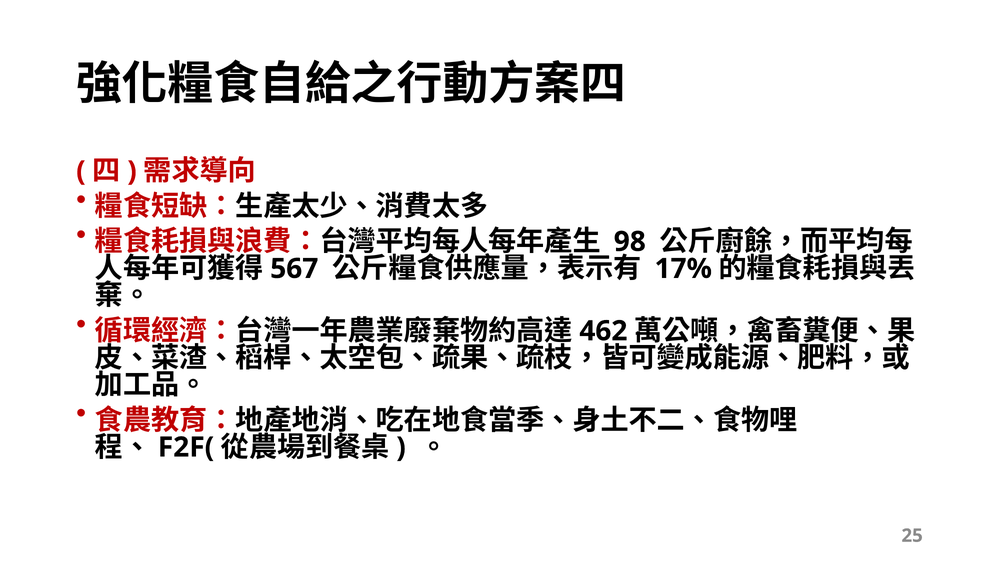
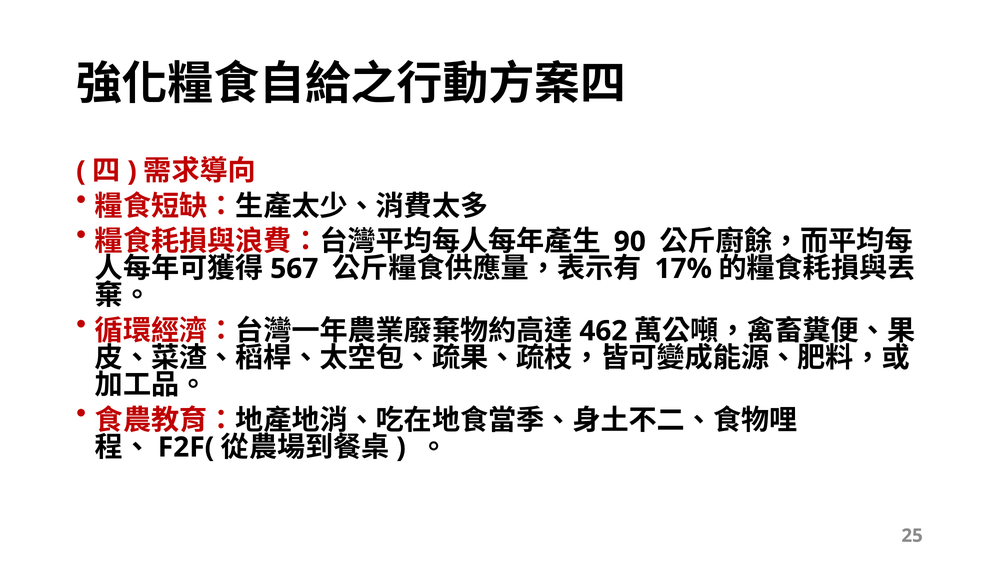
98: 98 -> 90 (630, 242)
